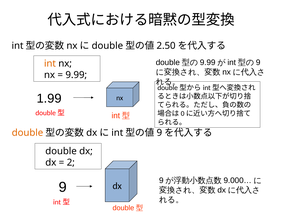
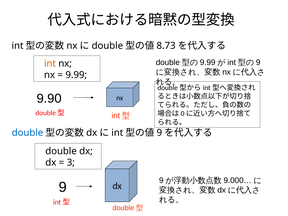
2.50: 2.50 -> 8.73 (166, 46)
1.99: 1.99 -> 9.90 (49, 99)
double colour: orange -> blue (27, 133)
2: 2 -> 3 (71, 163)
